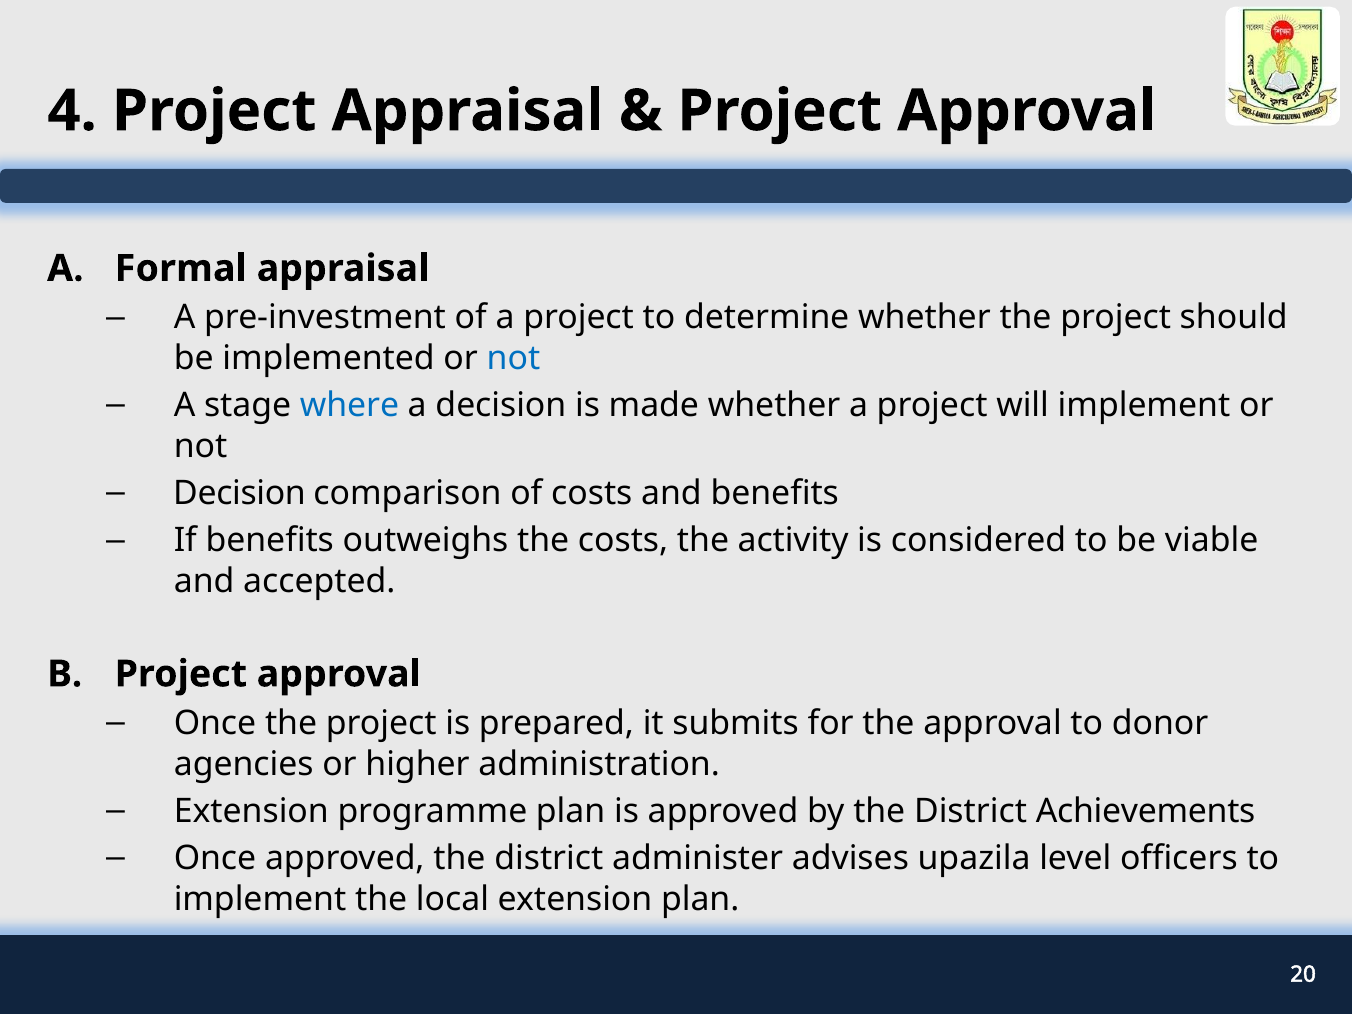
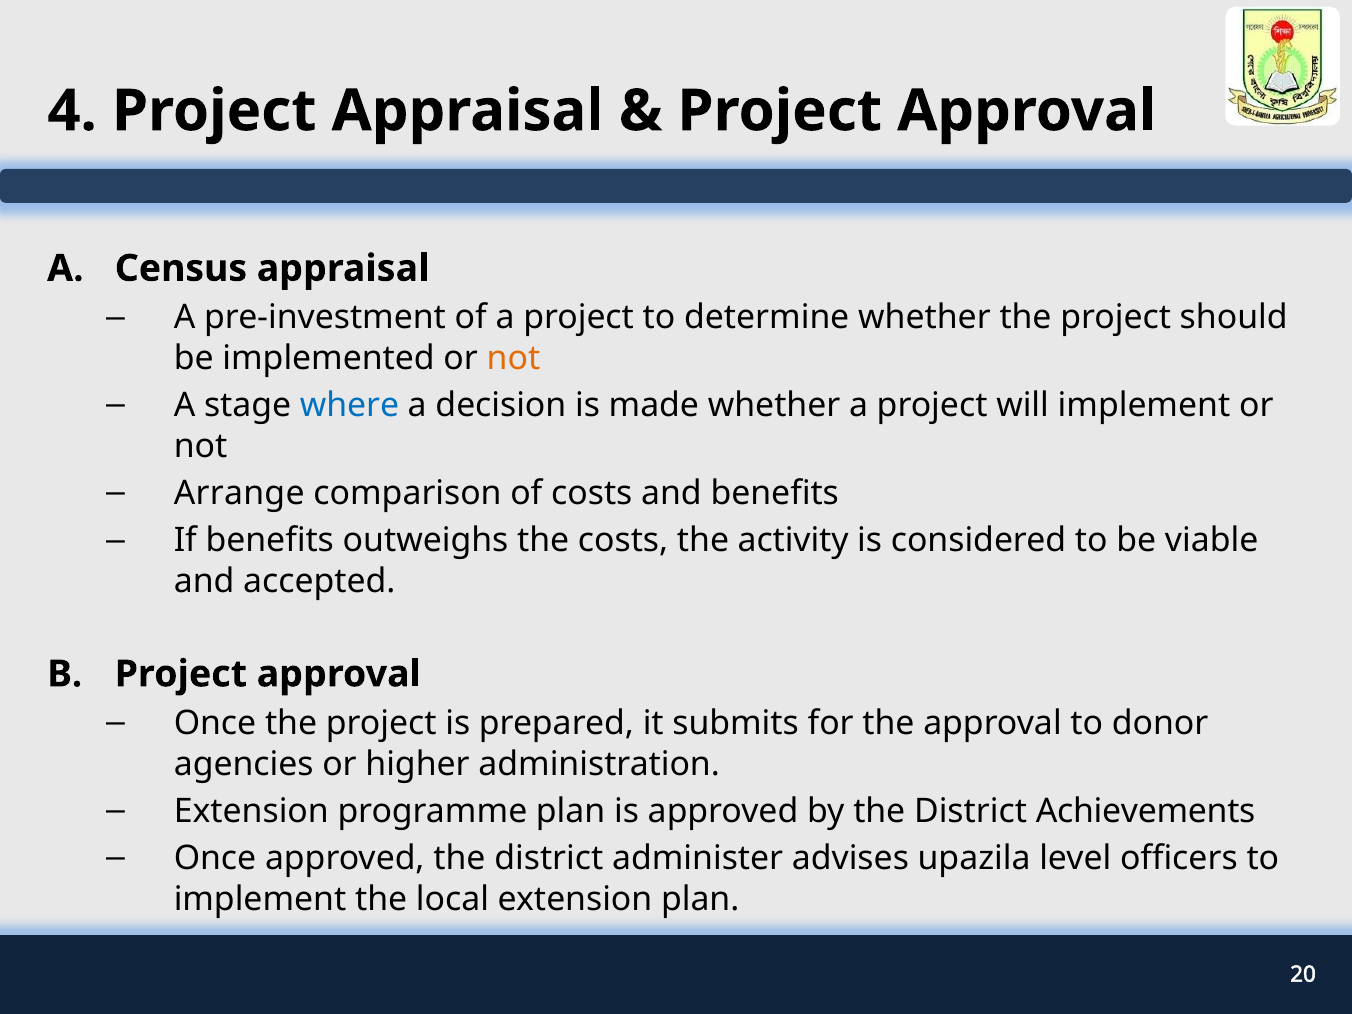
Formal: Formal -> Census (181, 268)
not colour: blue -> orange (514, 358)
Decision: Decision -> Arrange (239, 494)
